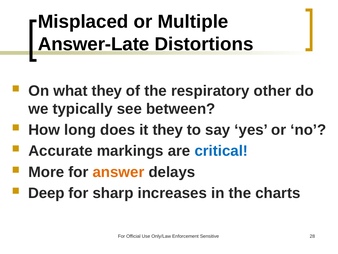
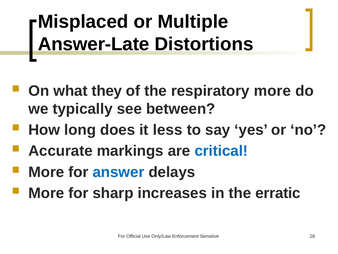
respiratory other: other -> more (272, 91)
it they: they -> less (168, 130)
answer colour: orange -> blue (118, 172)
Deep: Deep -> More (46, 193)
charts: charts -> erratic (278, 193)
